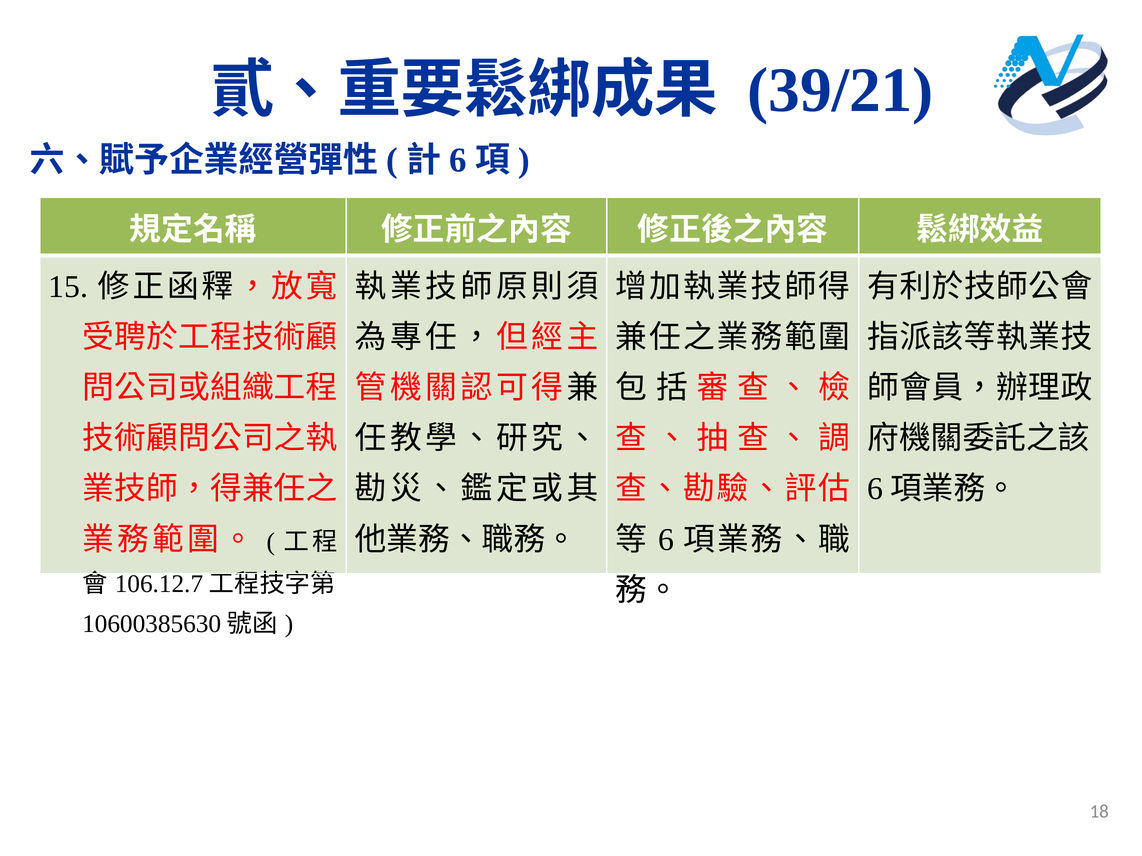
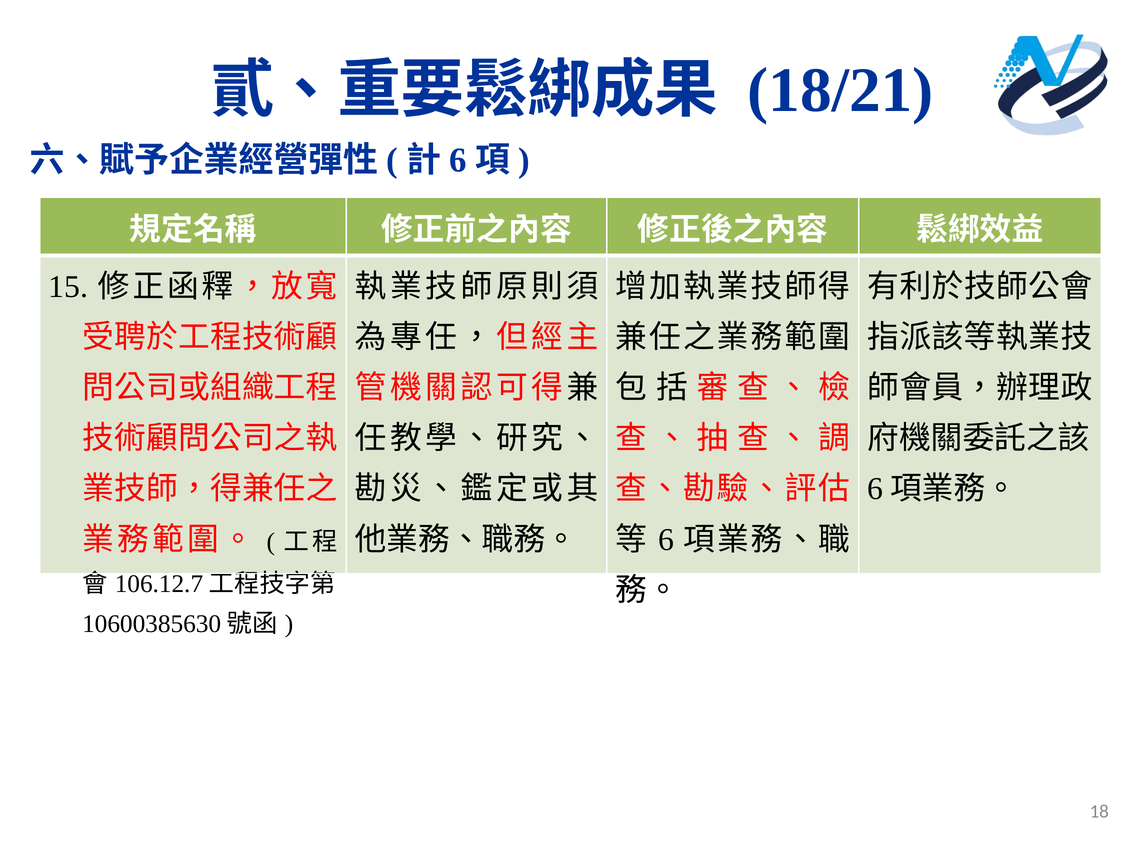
39/21: 39/21 -> 18/21 (840, 90)
